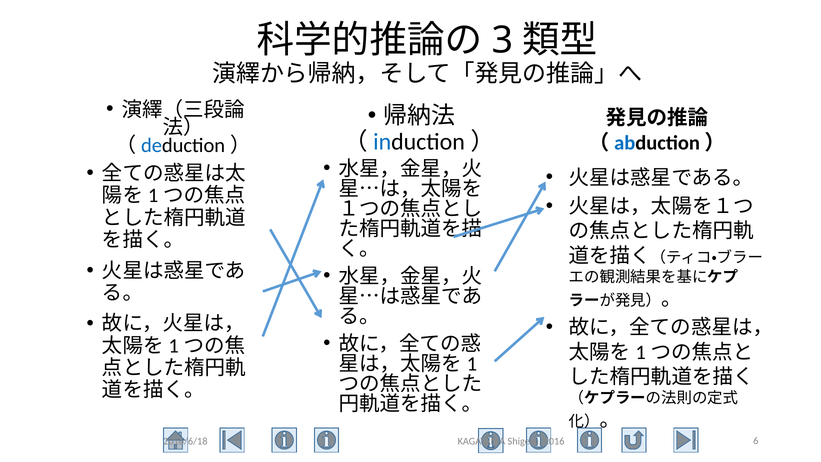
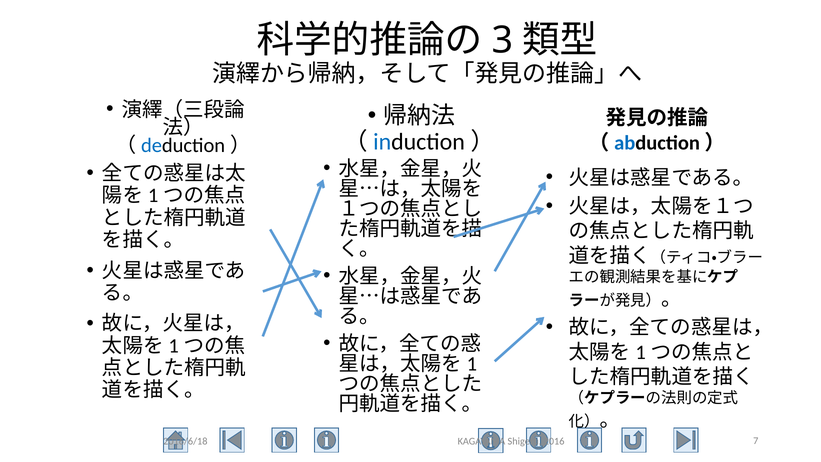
6: 6 -> 7 (756, 441)
